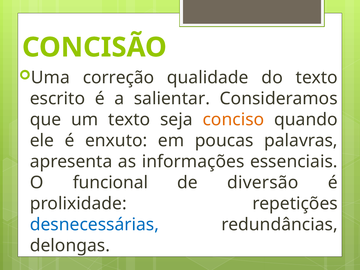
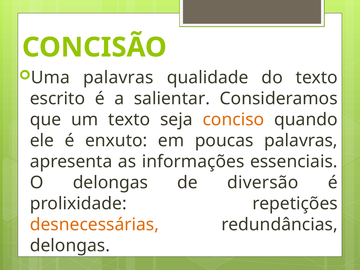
Uma correção: correção -> palavras (118, 78)
O funcional: funcional -> delongas (110, 183)
desnecessárias colour: blue -> orange (94, 225)
